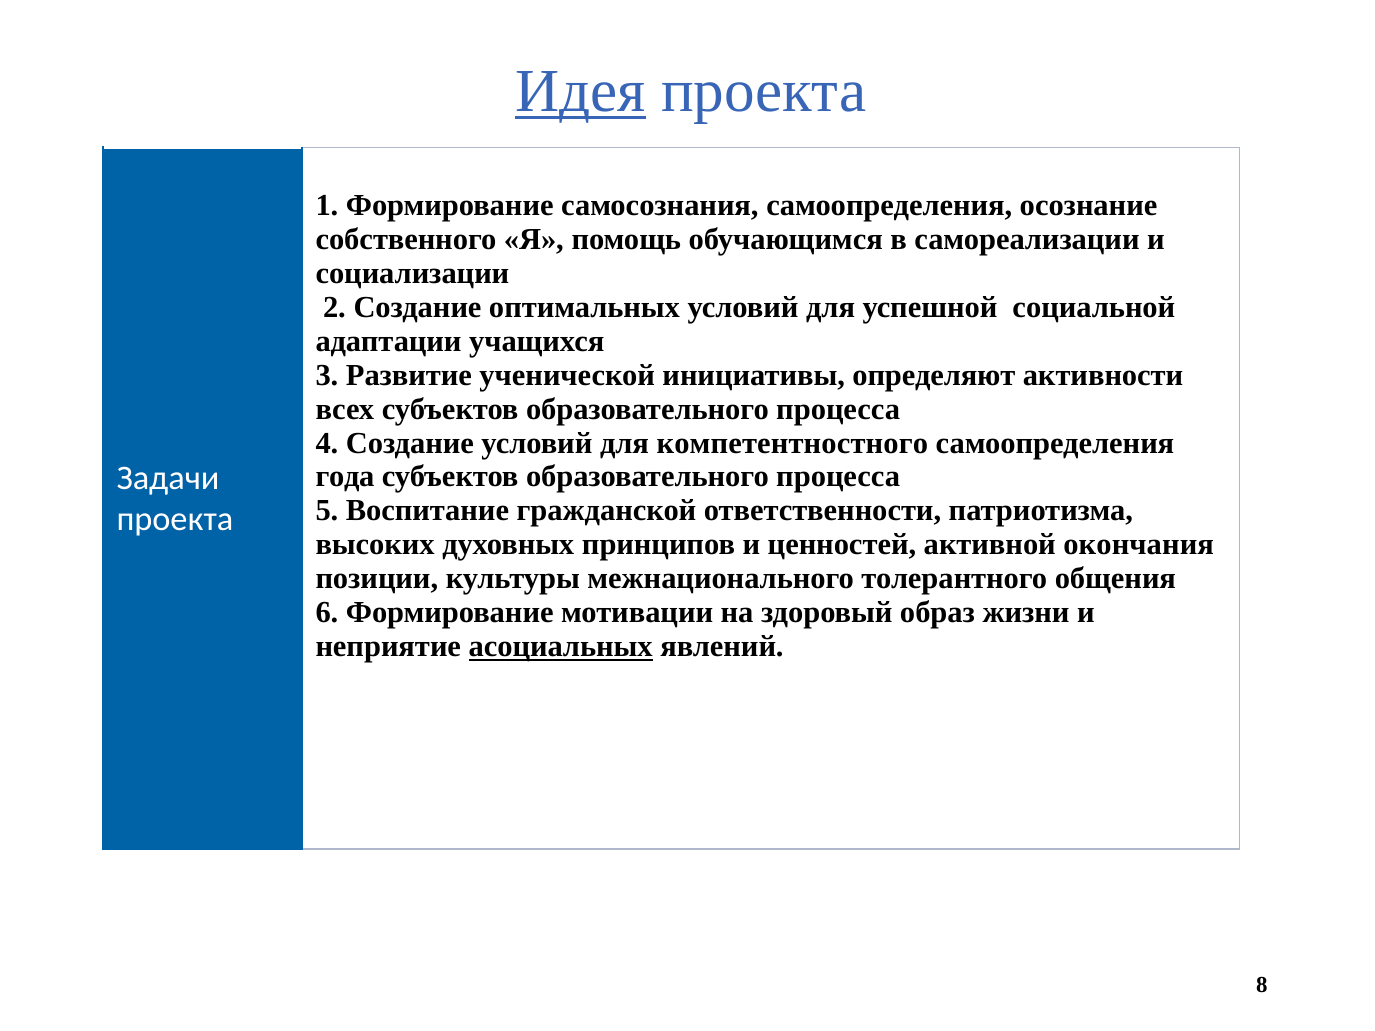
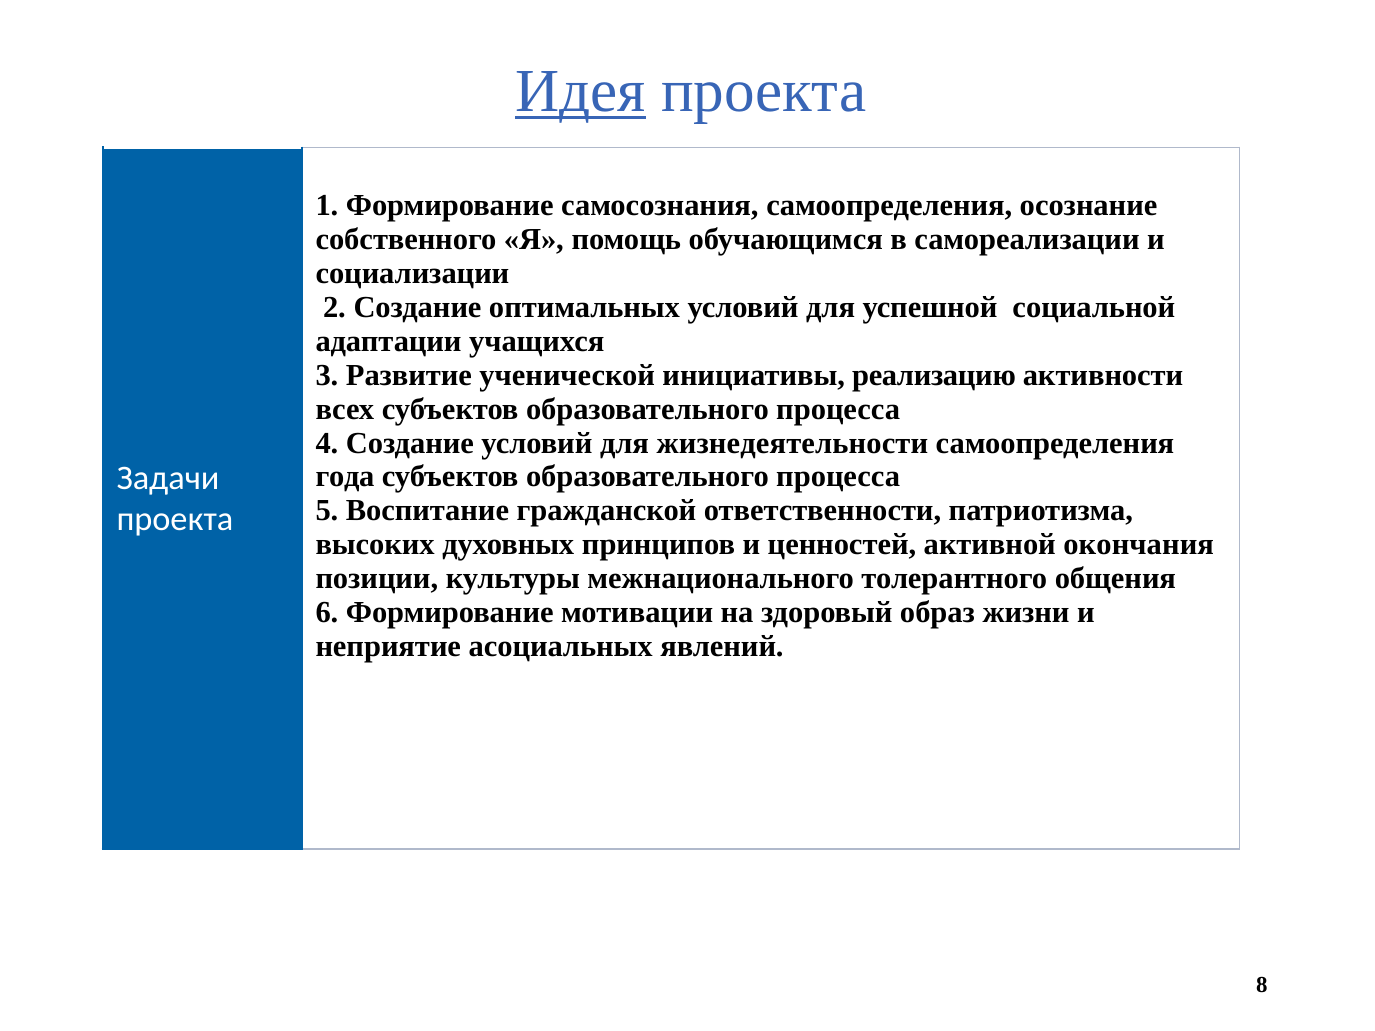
определяют: определяют -> реализацию (934, 375)
компетентностного: компетентностного -> жизнедеятельности (792, 443)
асоциальных underline: present -> none (561, 647)
